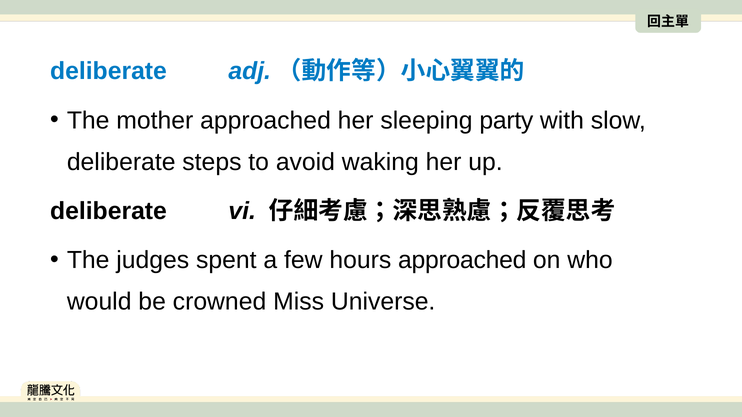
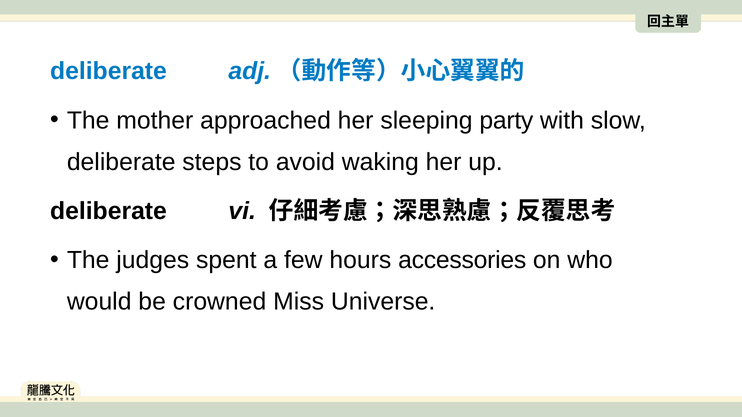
hours approached: approached -> accessories (462, 261)
